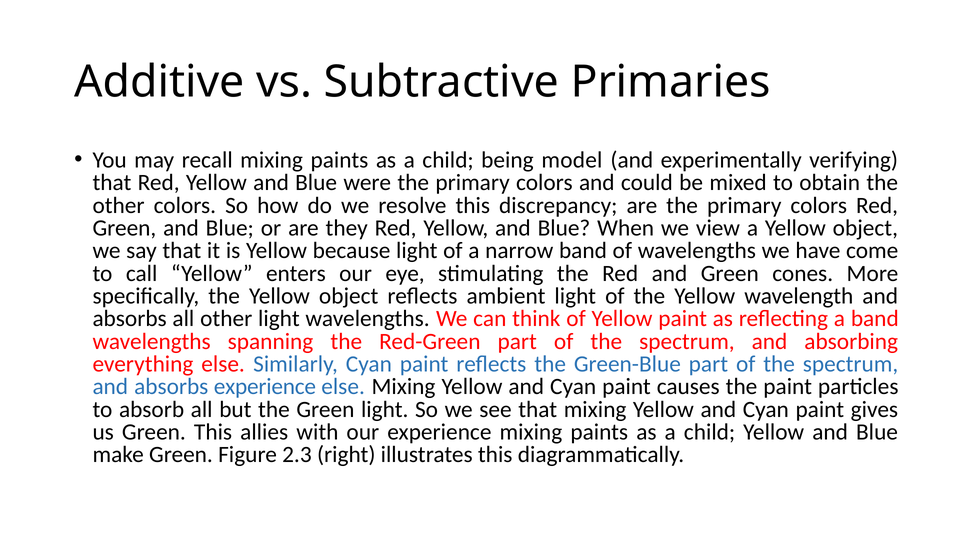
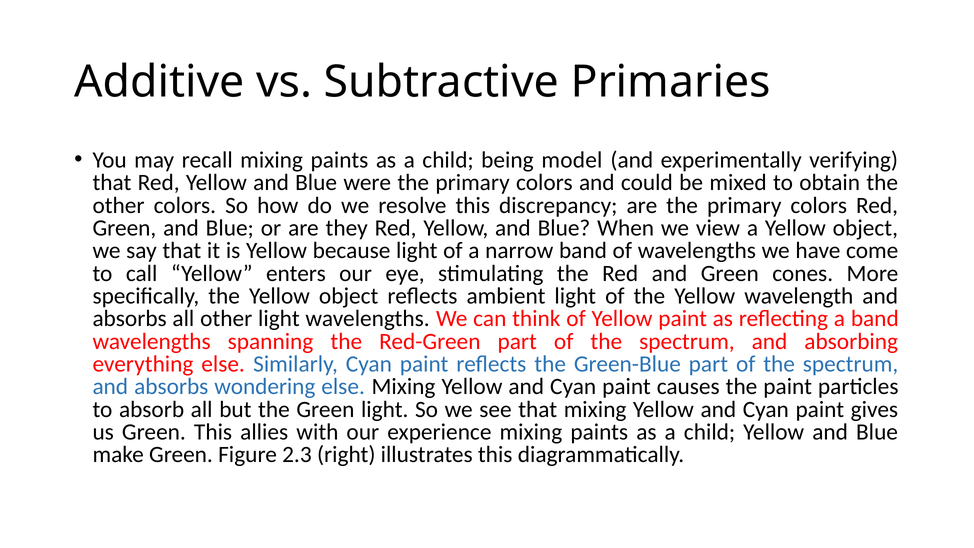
absorbs experience: experience -> wondering (265, 387)
